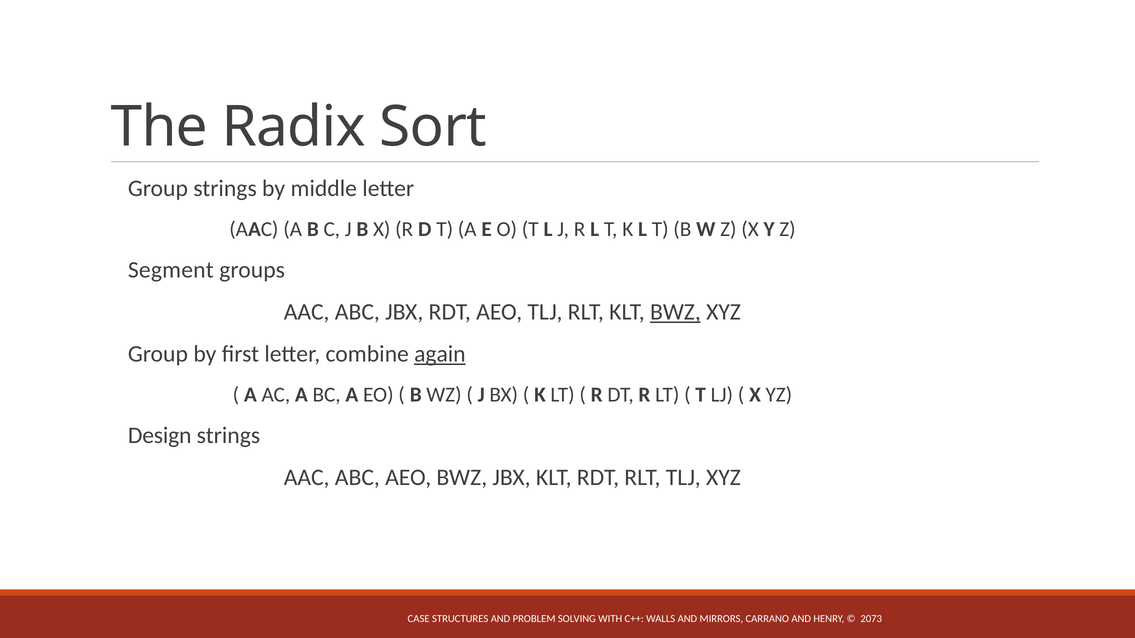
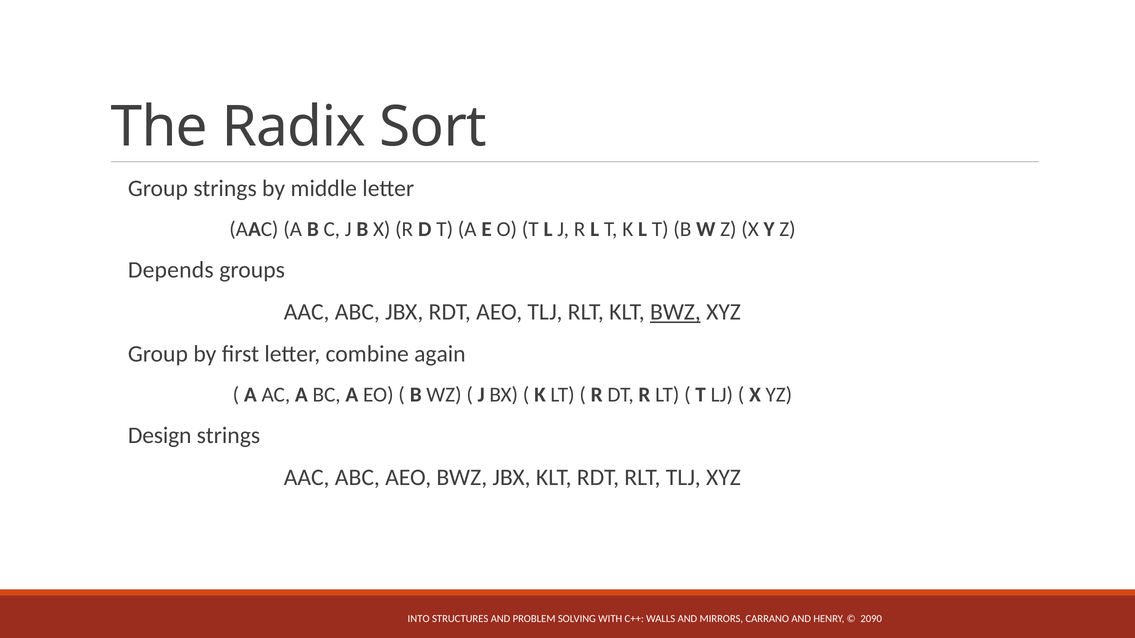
Segment: Segment -> Depends (171, 270)
again underline: present -> none (440, 354)
CASE: CASE -> INTO (419, 619)
2073: 2073 -> 2090 (871, 619)
